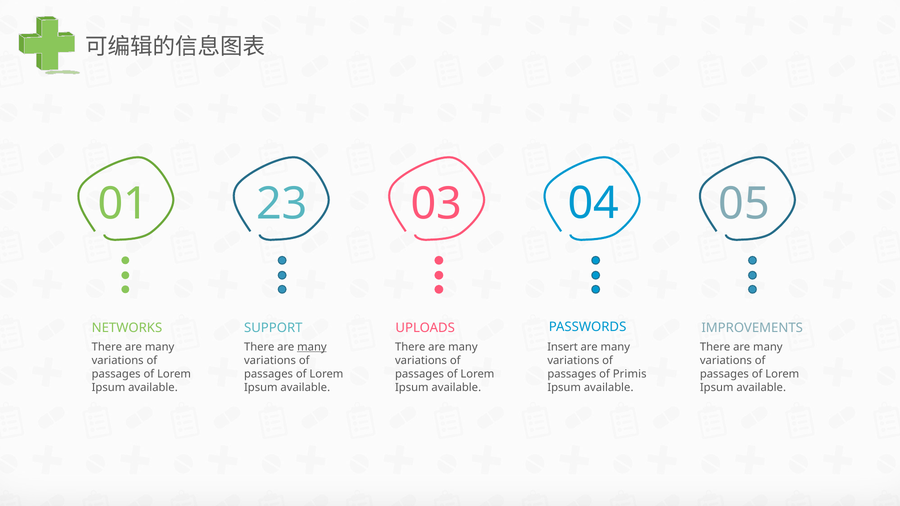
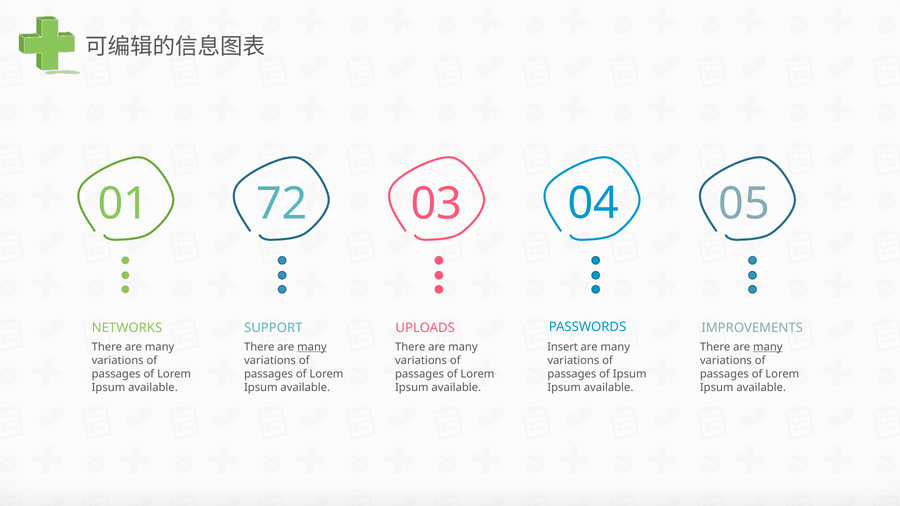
23: 23 -> 72 (282, 204)
many underline: none -> present (768, 347)
of Primis: Primis -> Ipsum (630, 374)
